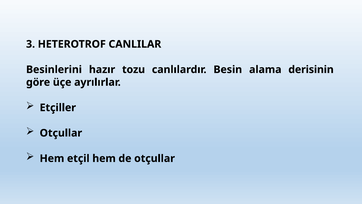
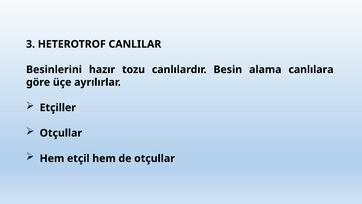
derisinin: derisinin -> canlılara (311, 69)
